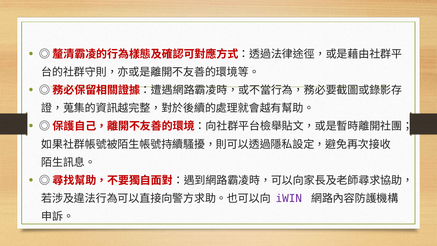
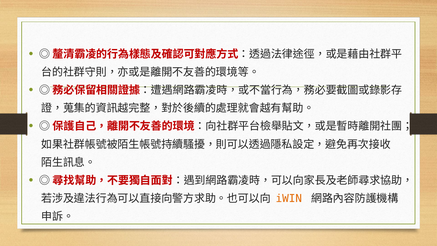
iWIN colour: purple -> orange (289, 198)
